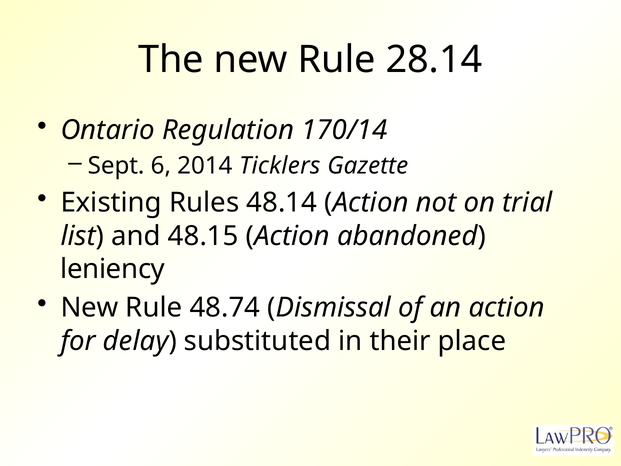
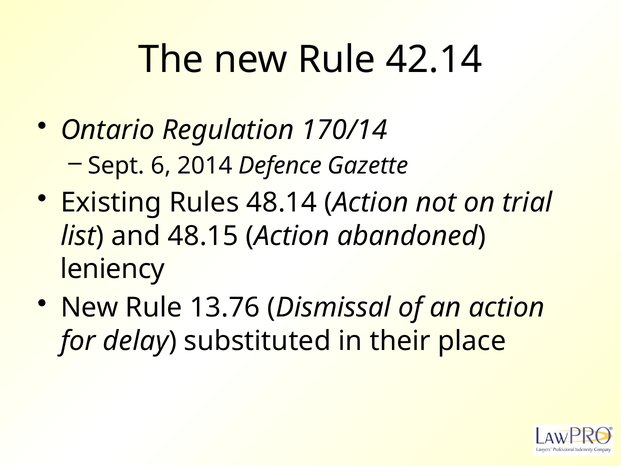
28.14: 28.14 -> 42.14 (434, 60)
Ticklers: Ticklers -> Defence (280, 166)
48.74: 48.74 -> 13.76 (225, 308)
